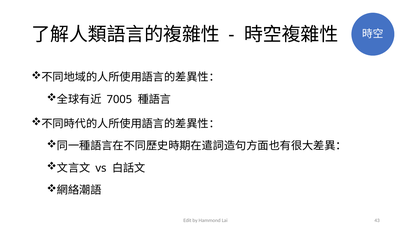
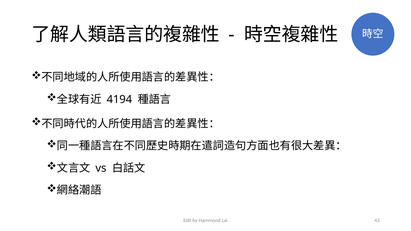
7005: 7005 -> 4194 (119, 99)
